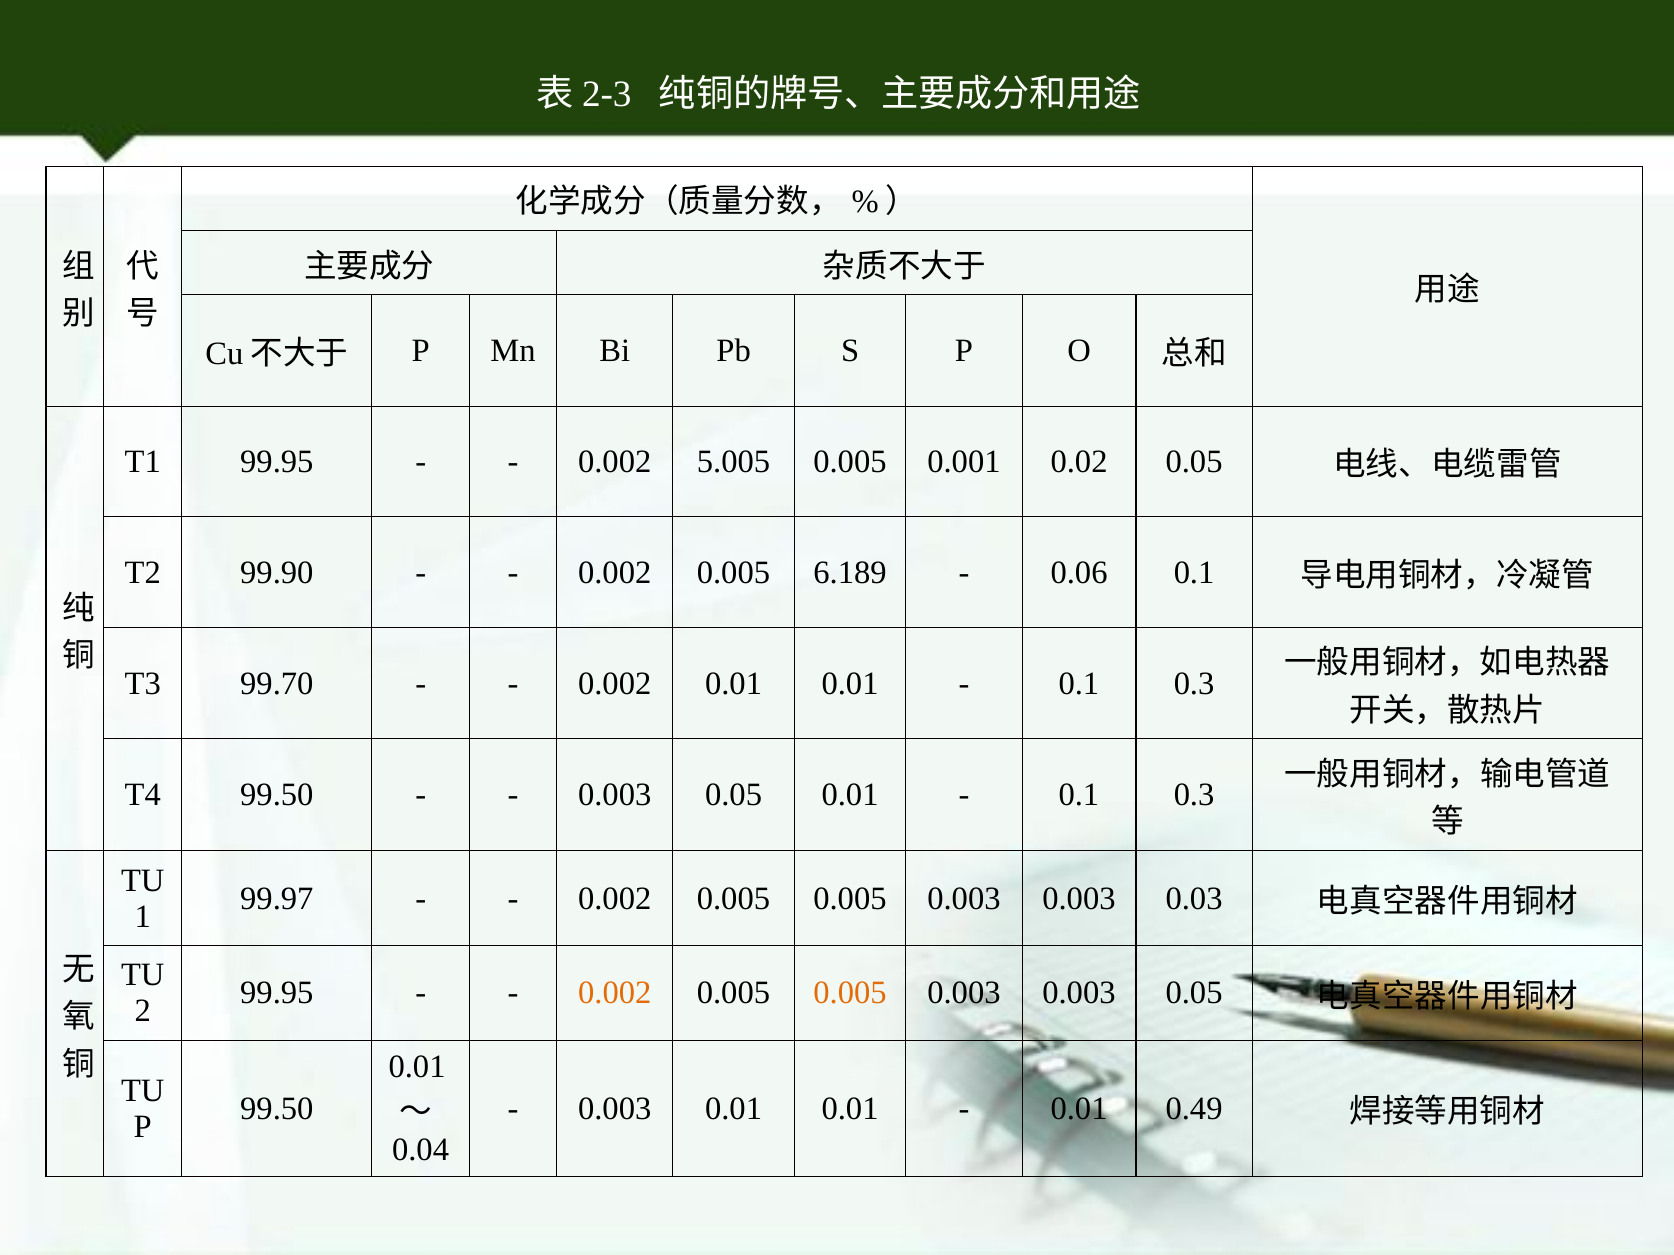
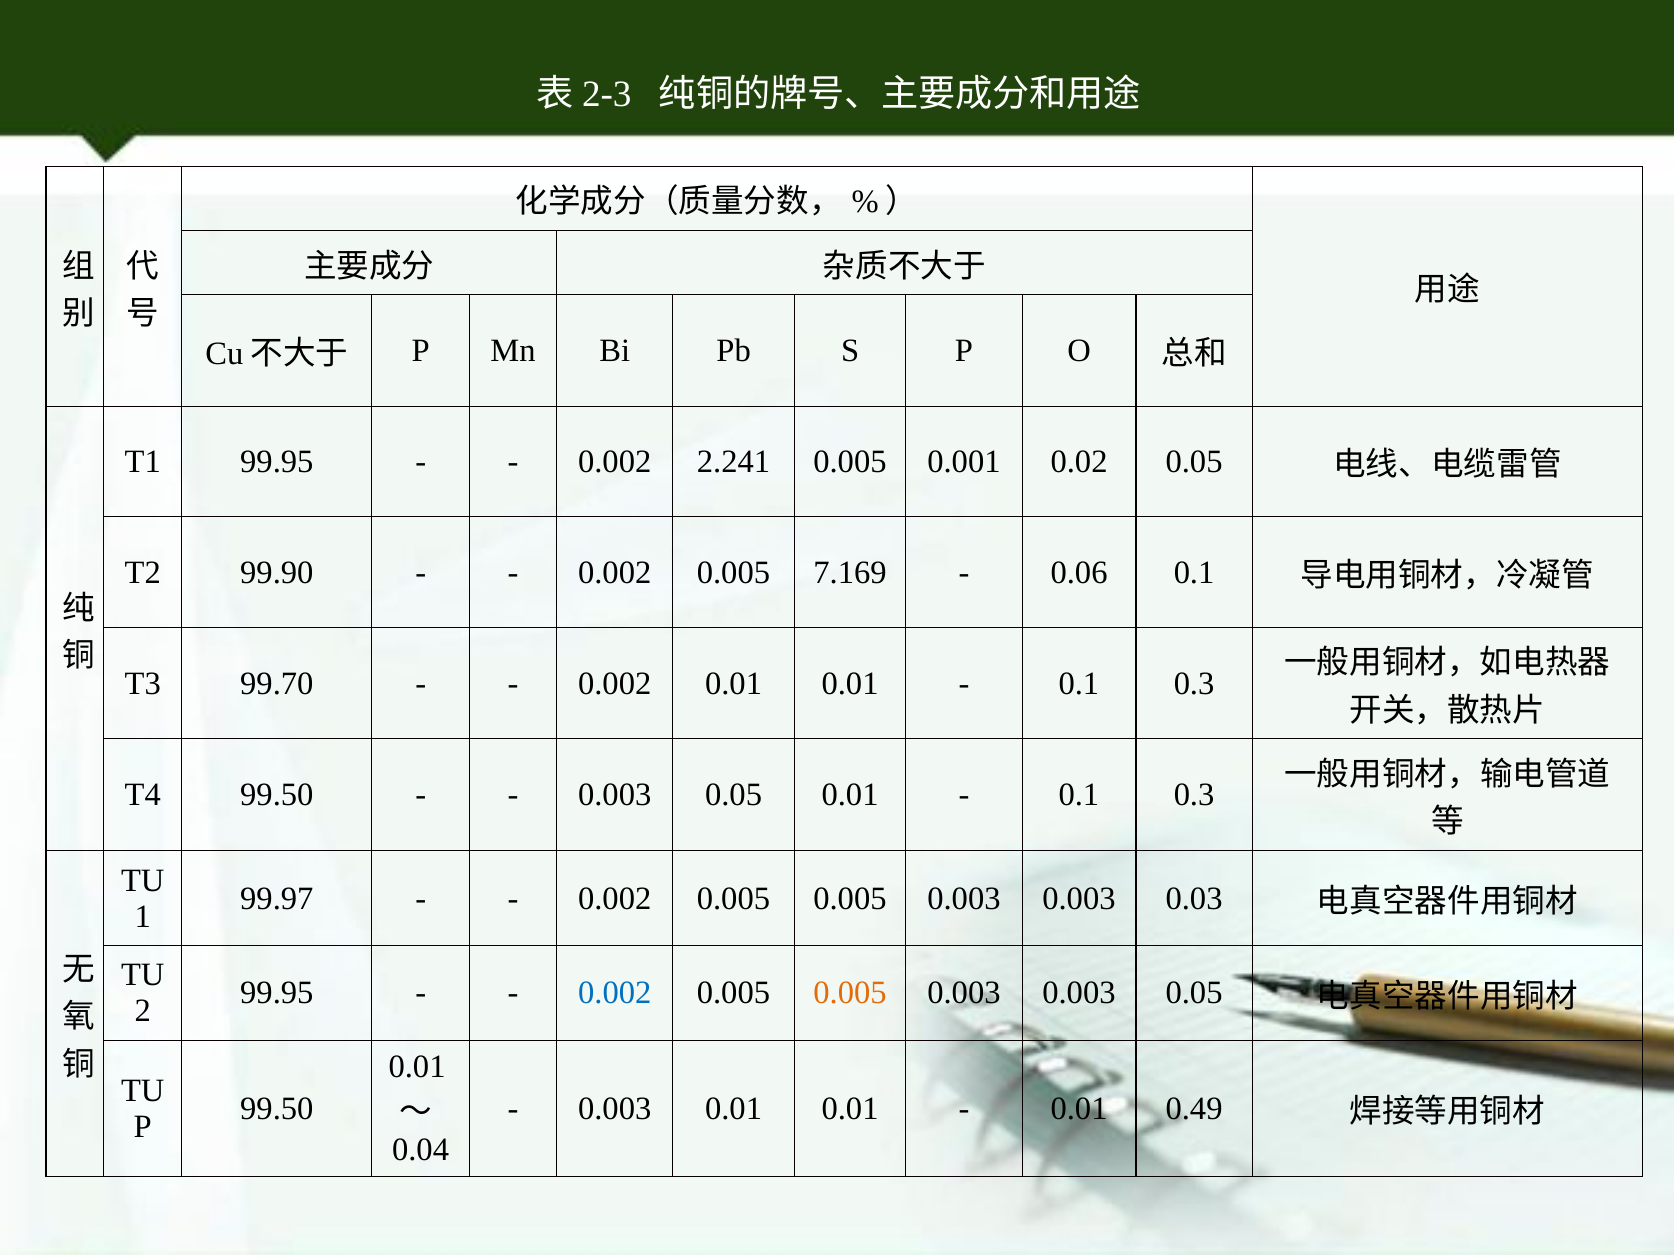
5.005: 5.005 -> 2.241 (734, 462)
6.189: 6.189 -> 7.169 (850, 573)
0.002 colour: orange -> blue (615, 994)
